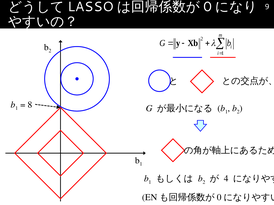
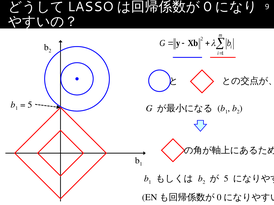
8: 8 -> 5 (30, 105)
4: 4 -> 5 (226, 179)
